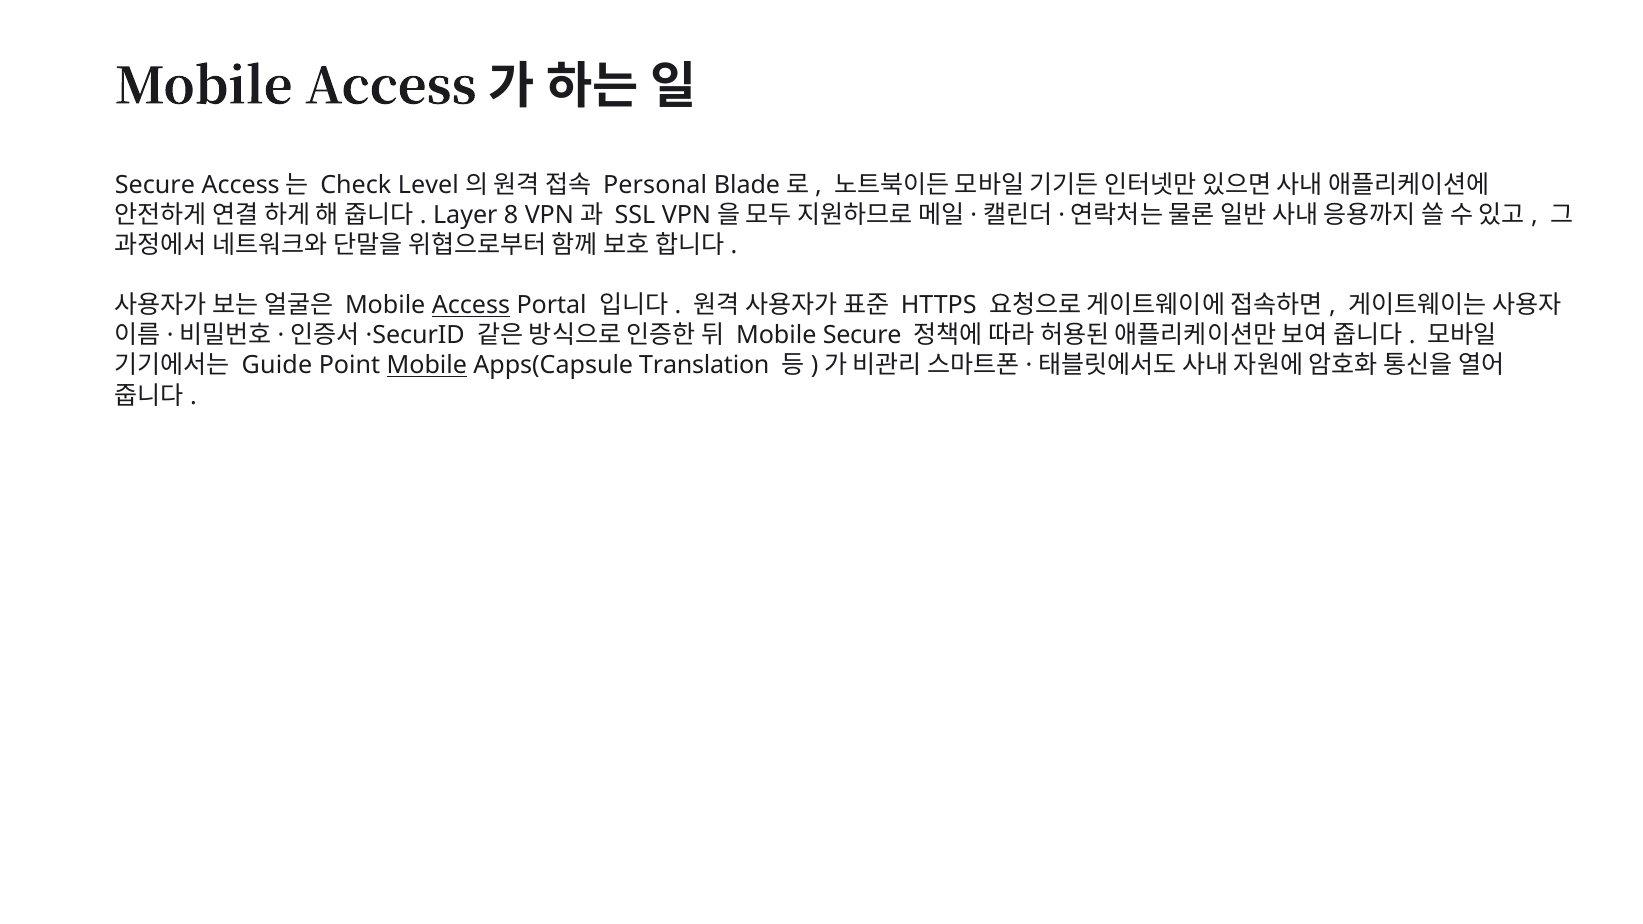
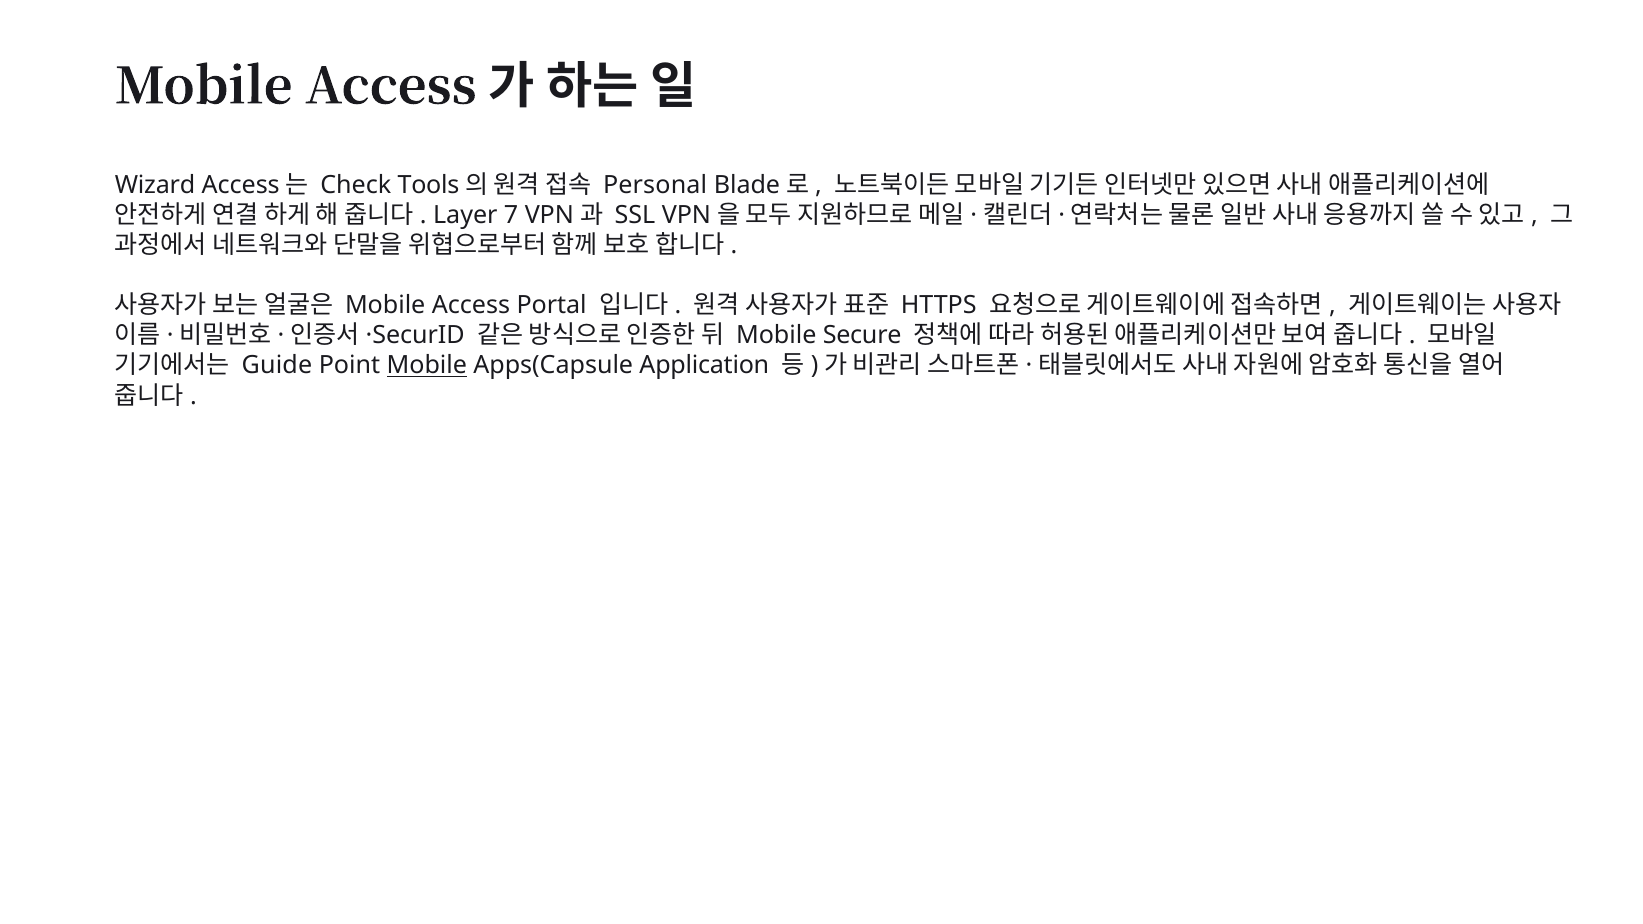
Secure: Secure -> Wizard (155, 185)
Level: Level -> Tools (429, 185)
8: 8 -> 7 (511, 215)
Access underline: present -> none (471, 306)
Translation: Translation -> Application (704, 366)
